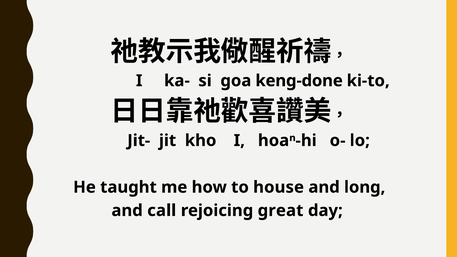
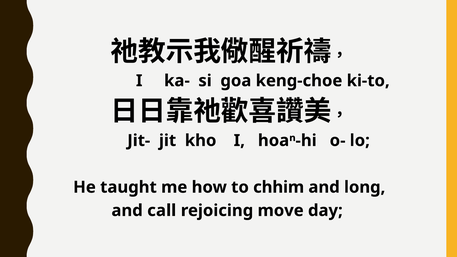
keng-done: keng-done -> keng-choe (299, 81)
house: house -> chhim (279, 187)
great: great -> move (281, 211)
